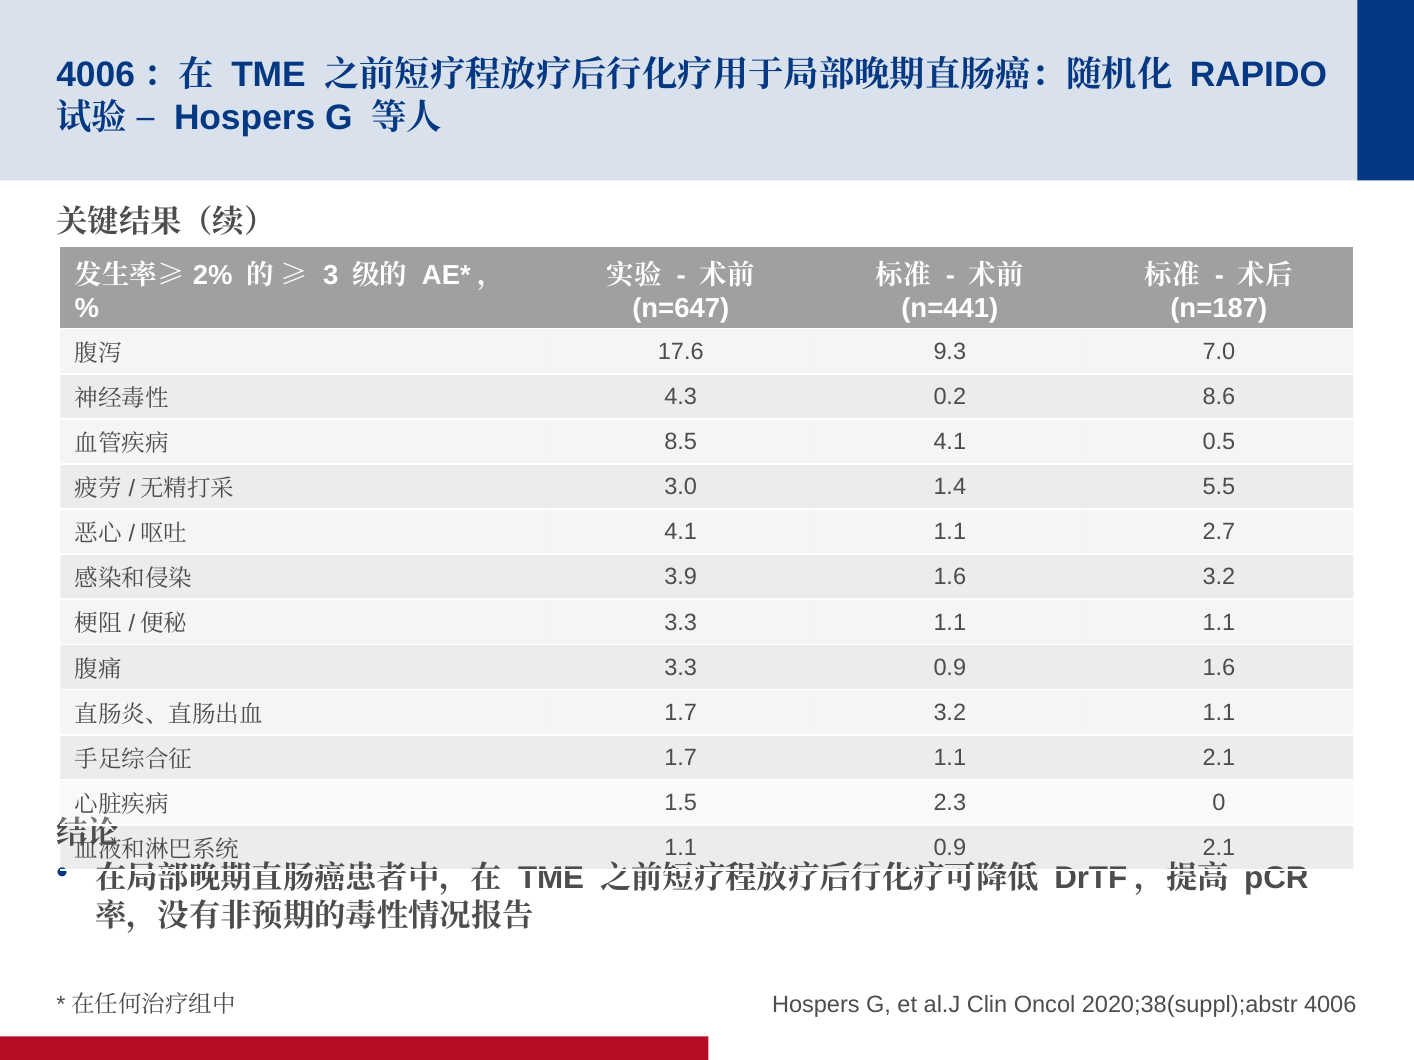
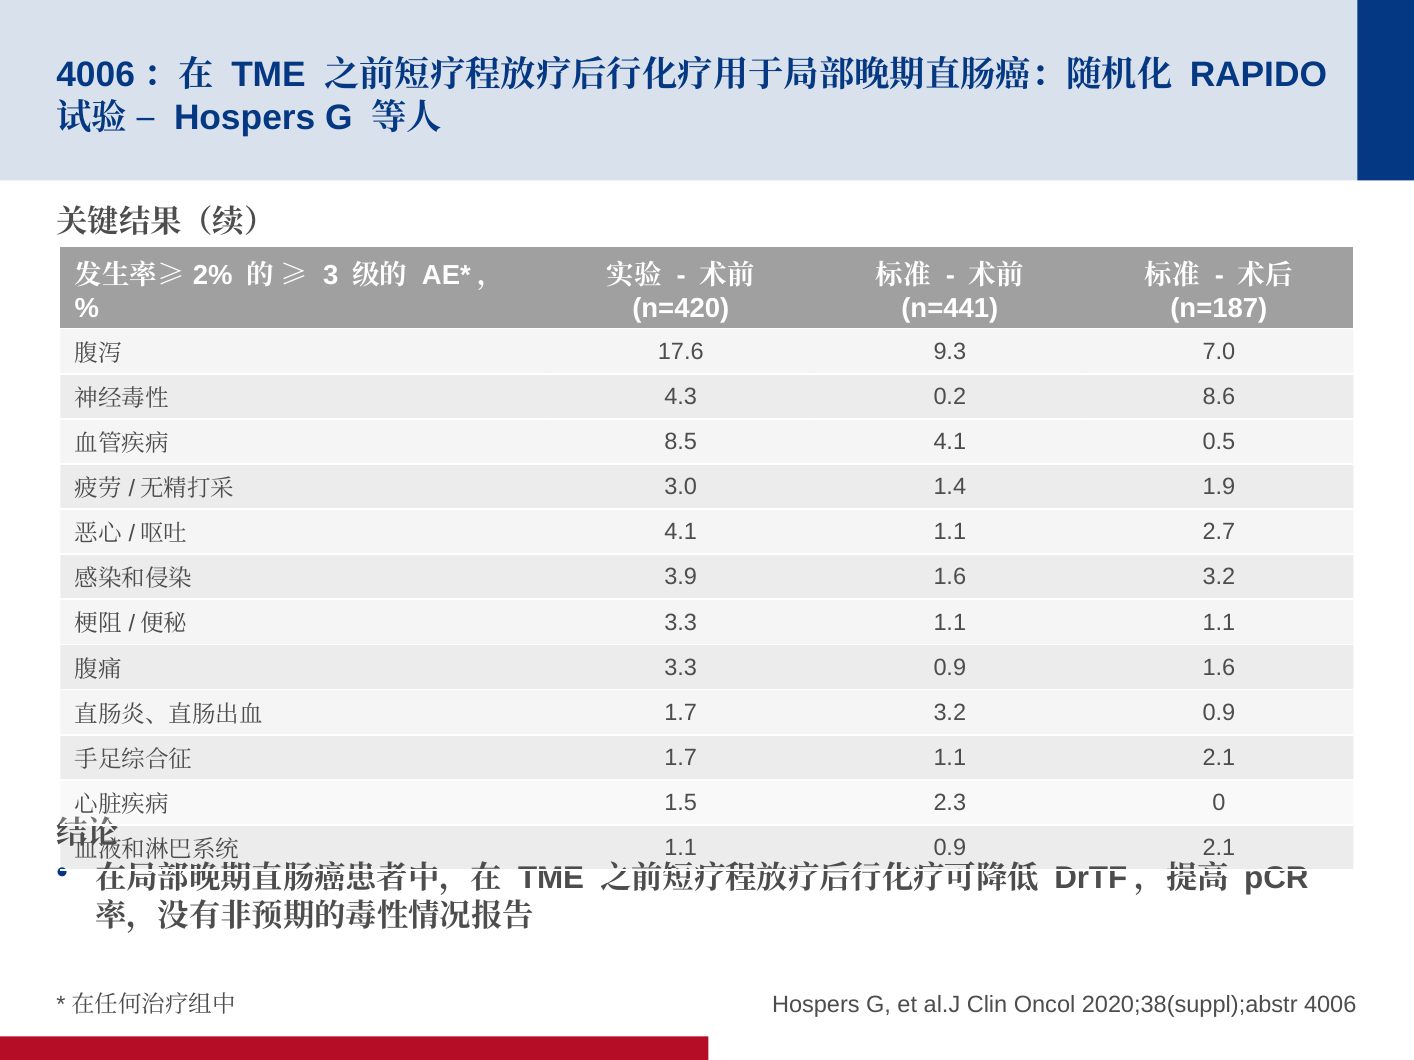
n=647: n=647 -> n=420 (681, 308)
5.5: 5.5 -> 1.9 (1219, 487)
3.2 1.1: 1.1 -> 0.9 (1219, 713)
